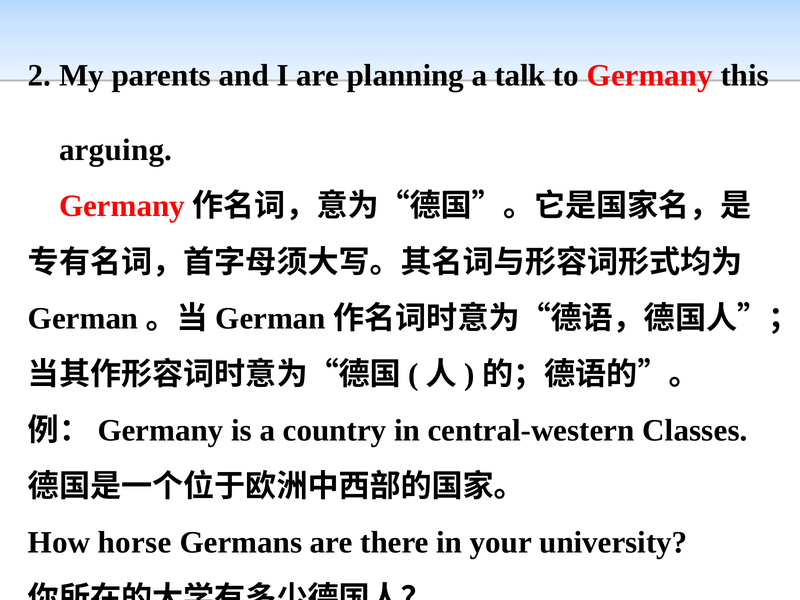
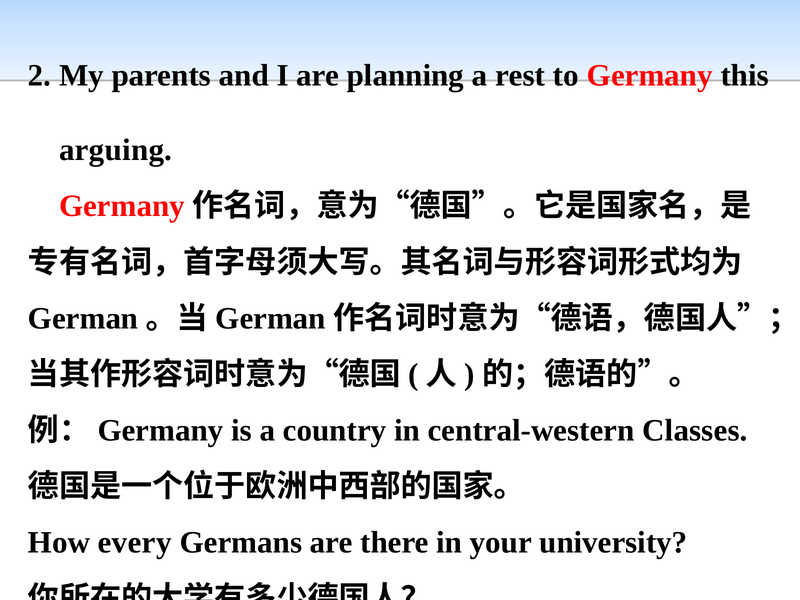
talk: talk -> rest (520, 75)
horse: horse -> every (135, 542)
